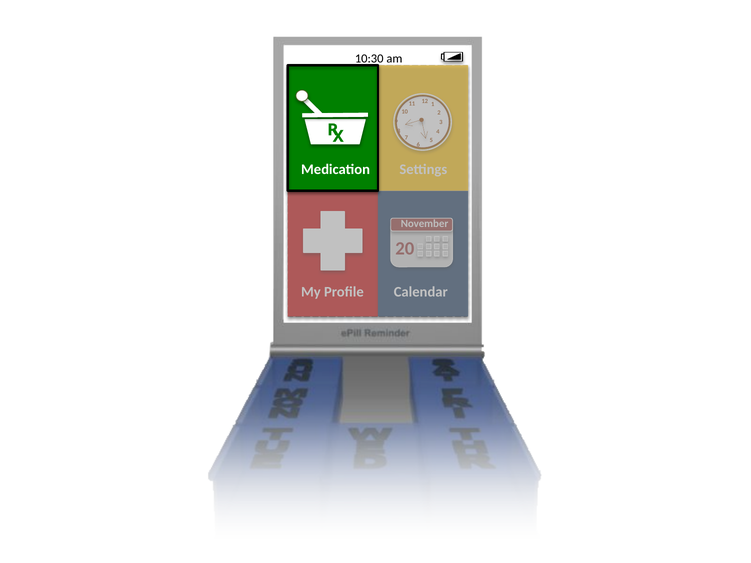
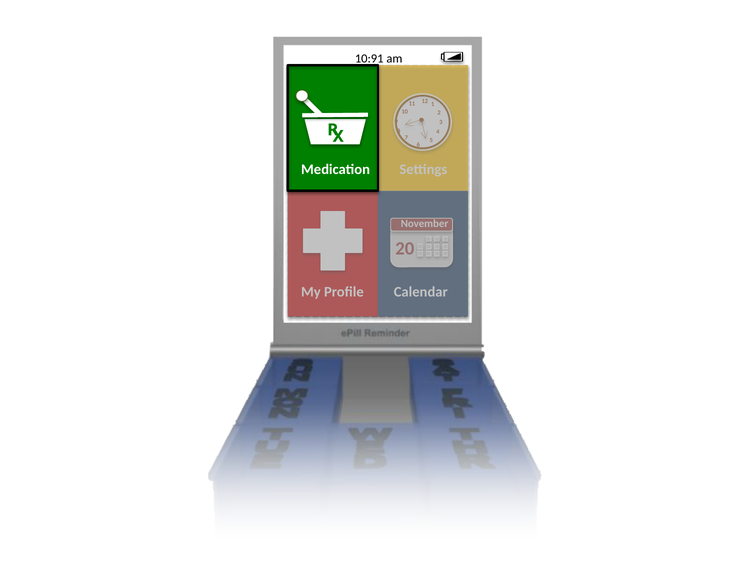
10:30: 10:30 -> 10:91 (369, 58)
